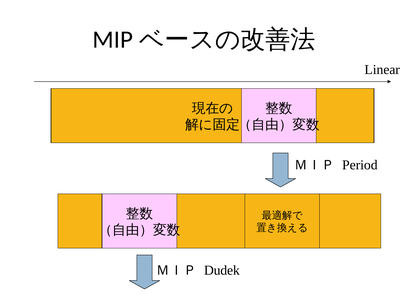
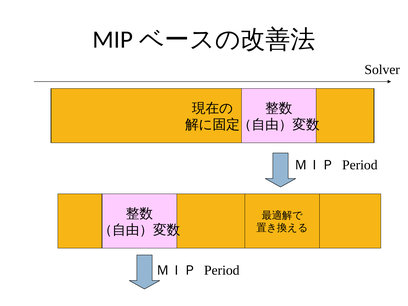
Linear: Linear -> Solver (382, 70)
Dudek: Dudek -> Period (222, 270)
